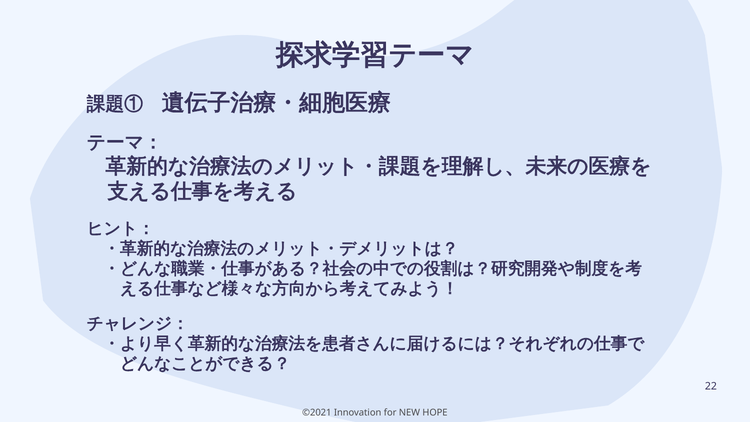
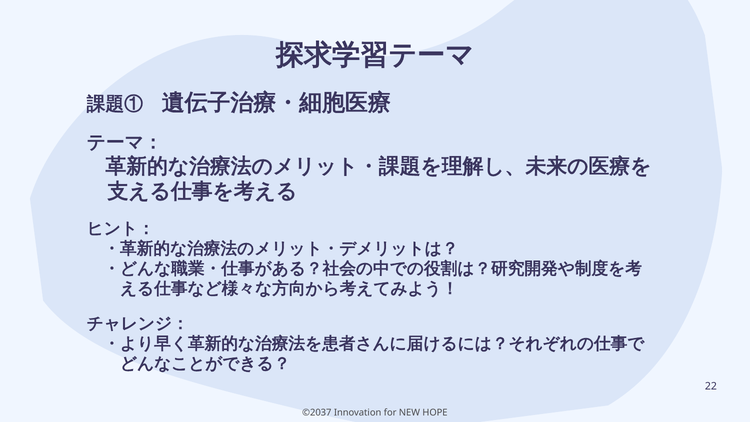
©2021: ©2021 -> ©2037 (317, 412)
